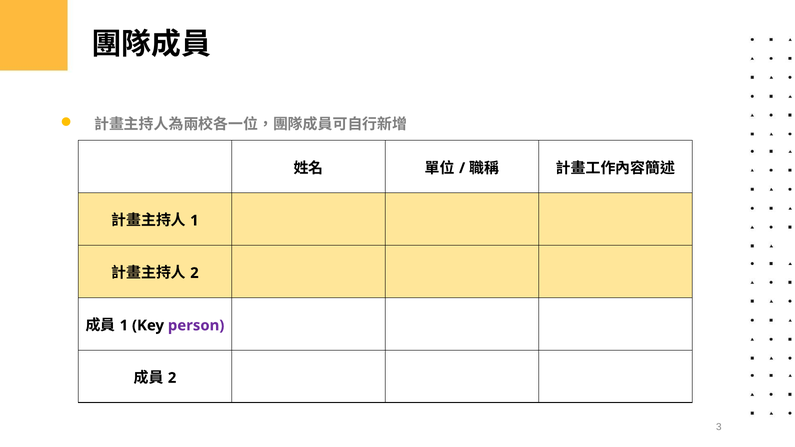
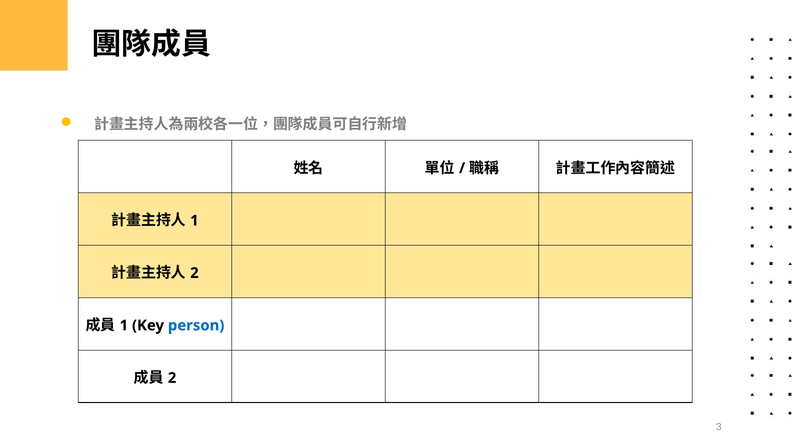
person colour: purple -> blue (196, 326)
